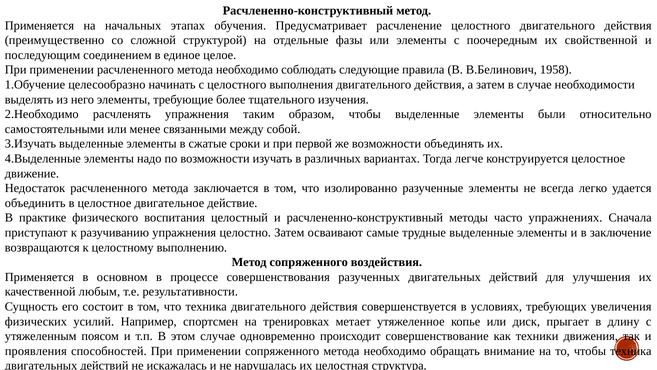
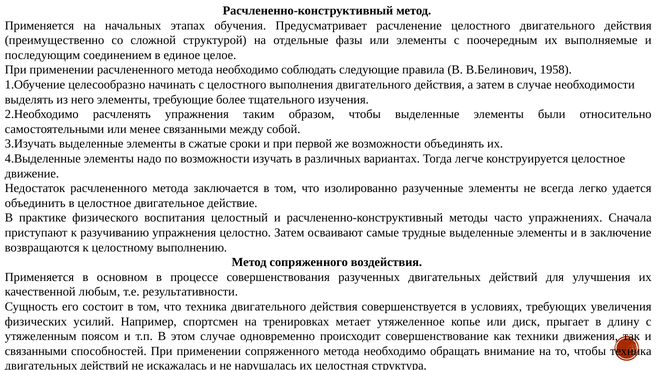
свойственной: свойственной -> выполняемые (601, 40)
проявления: проявления -> связанными (36, 351)
